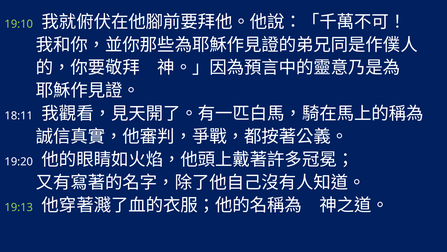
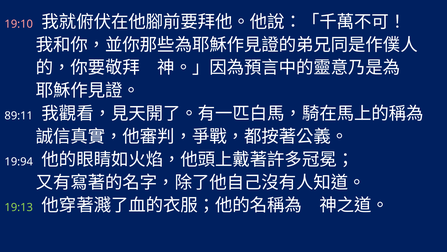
19:10 colour: light green -> pink (19, 24)
18:11: 18:11 -> 89:11 (19, 116)
19:20: 19:20 -> 19:94 (19, 161)
